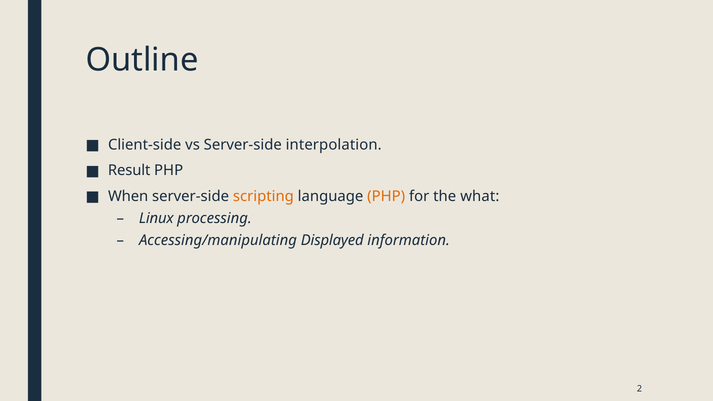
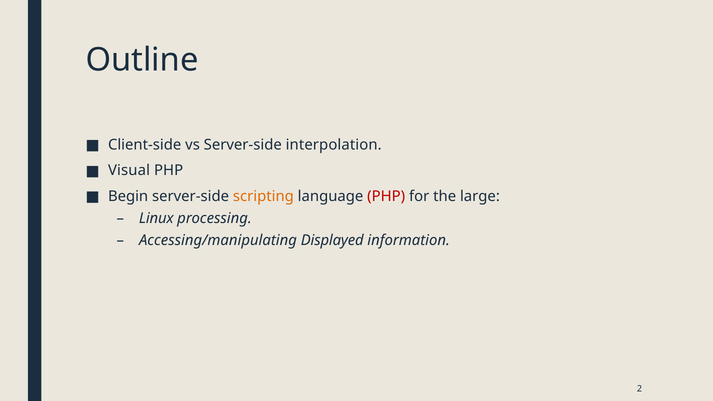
Result: Result -> Visual (129, 171)
When: When -> Begin (128, 196)
PHP colour: orange -> red (386, 196)
what: what -> large (480, 196)
